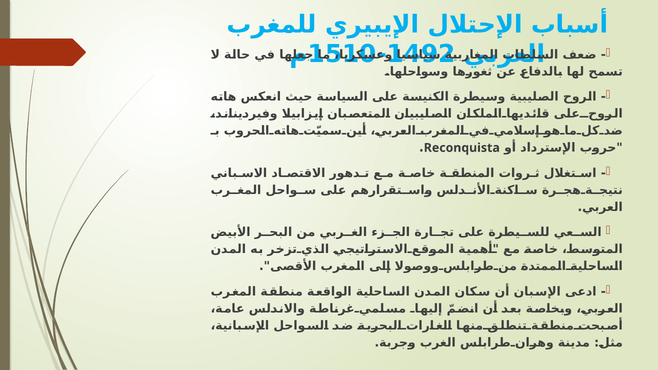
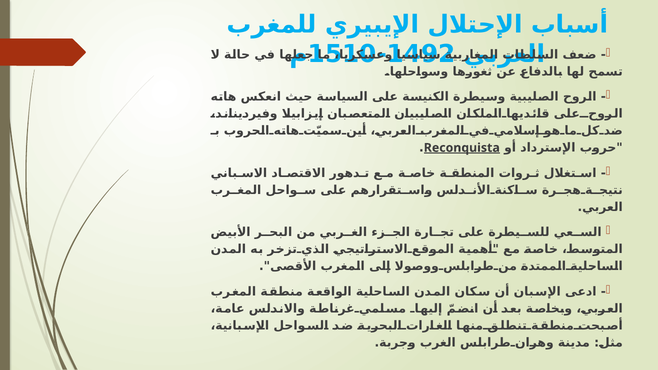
Reconquista underline: none -> present (462, 148)
